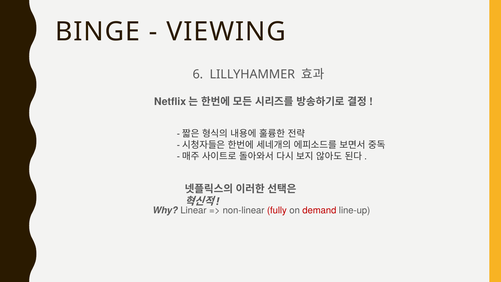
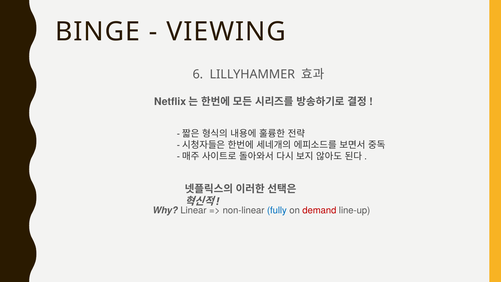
fully colour: red -> blue (277, 210)
